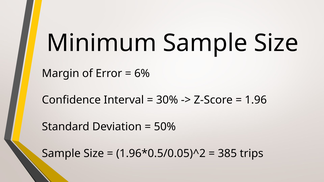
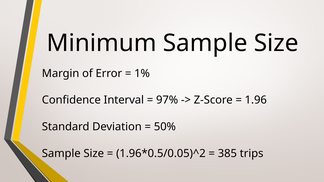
6%: 6% -> 1% (142, 73)
30%: 30% -> 97% (167, 100)
